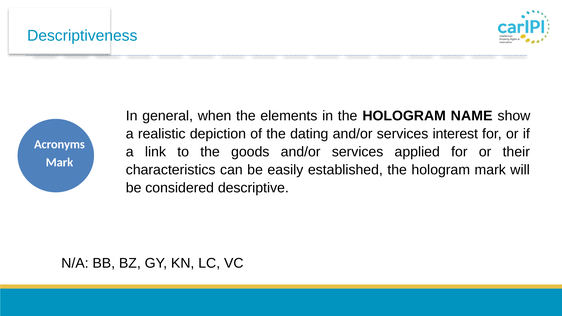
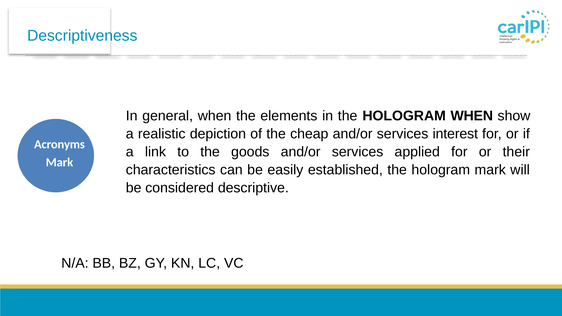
HOLOGRAM NAME: NAME -> WHEN (472, 116)
dating: dating -> cheap (309, 134)
